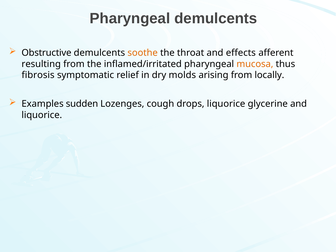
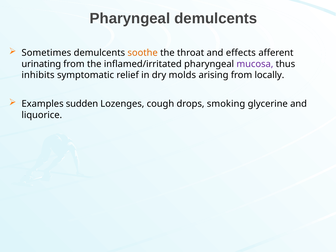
Obstructive: Obstructive -> Sometimes (46, 53)
resulting: resulting -> urinating (41, 64)
mucosa colour: orange -> purple (255, 64)
fibrosis: fibrosis -> inhibits (38, 75)
drops liquorice: liquorice -> smoking (226, 104)
